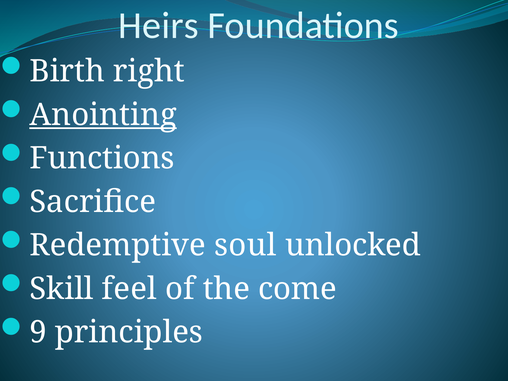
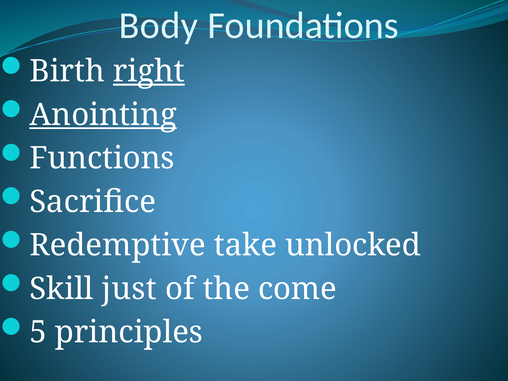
Heirs: Heirs -> Body (158, 26)
right underline: none -> present (149, 71)
soul: soul -> take (245, 245)
feel: feel -> just (129, 289)
9: 9 -> 5 (38, 332)
